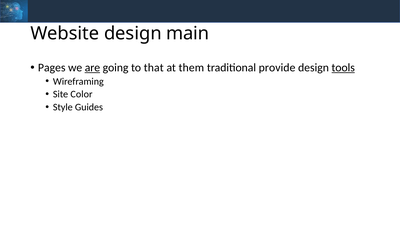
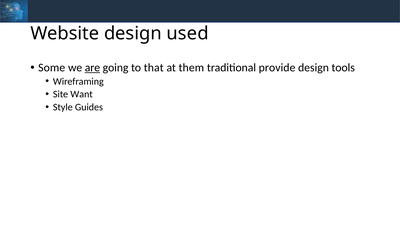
main: main -> used (188, 34)
Pages: Pages -> Some (52, 68)
tools underline: present -> none (343, 68)
Color: Color -> Want (82, 94)
